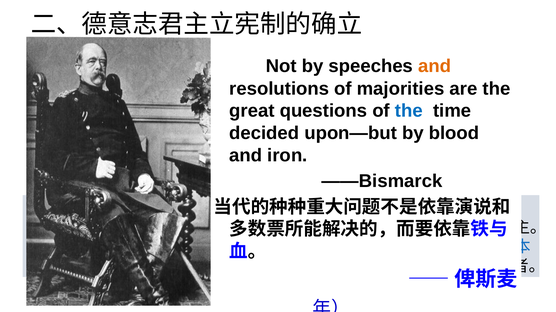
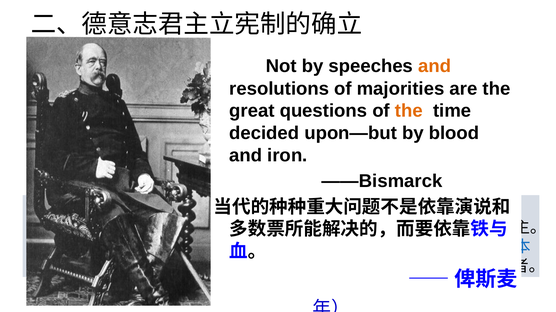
the colour: blue -> orange (409, 111)
